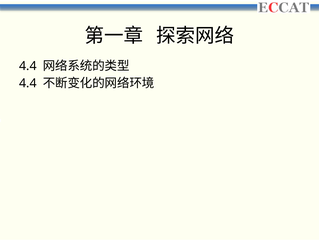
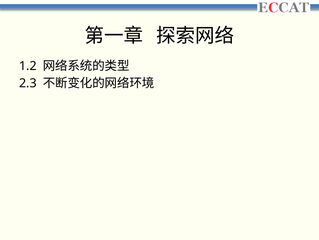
4.4: 4.4 -> 1.2 (28, 66)
4.4: 4.4 -> 2.3 (28, 83)
